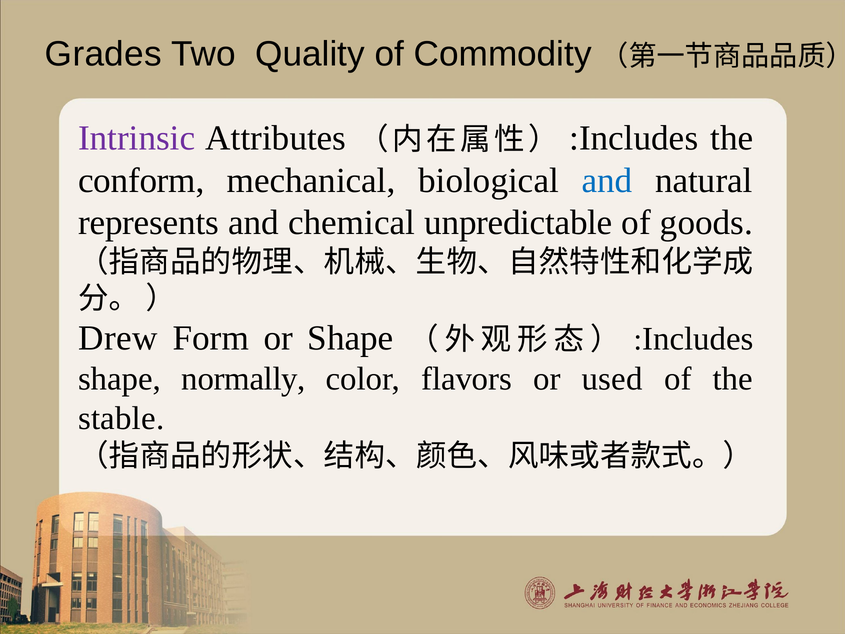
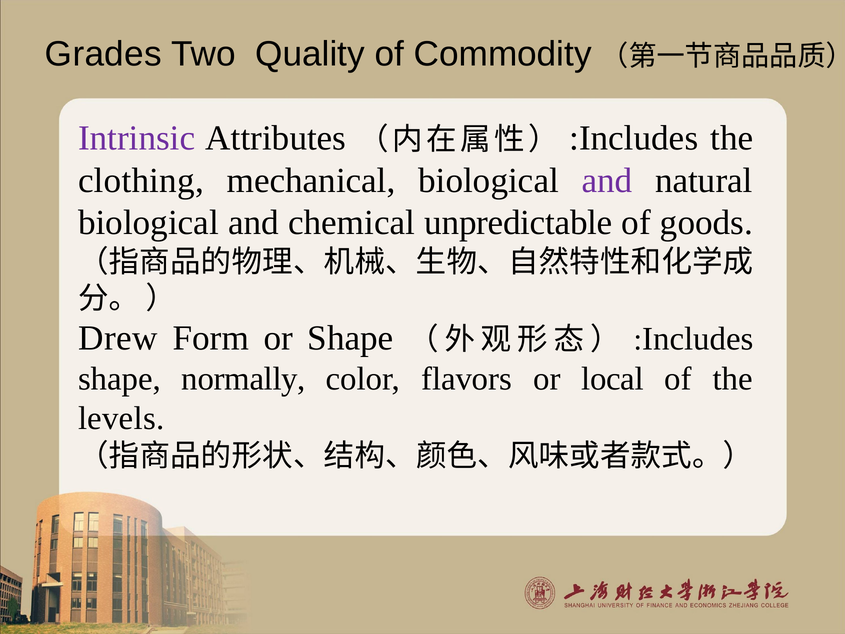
conform: conform -> clothing (141, 181)
and colour: blue -> purple (607, 181)
represents: represents -> biological (148, 223)
used: used -> local (613, 379)
stable: stable -> levels (121, 418)
